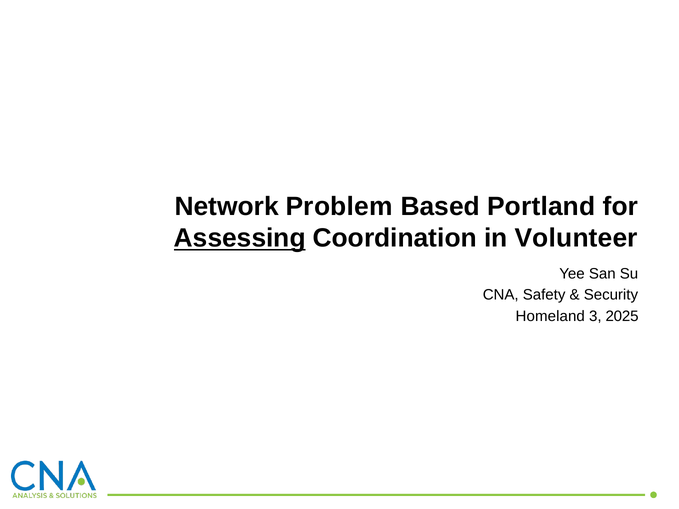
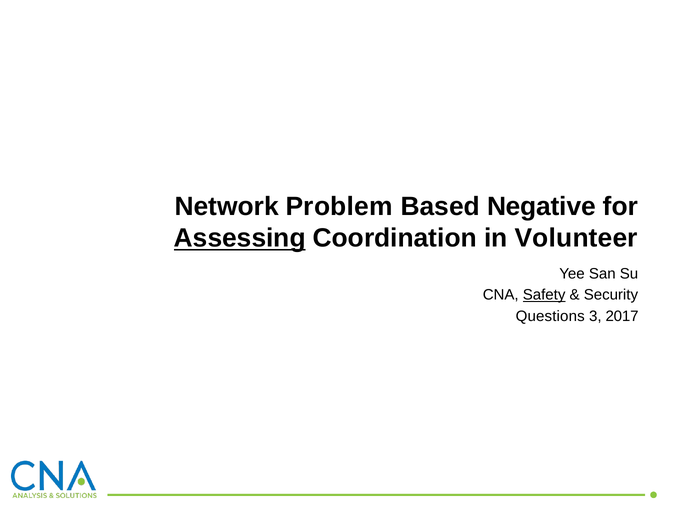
Portland: Portland -> Negative (541, 207)
Safety underline: none -> present (544, 295)
Homeland: Homeland -> Questions (550, 316)
2025: 2025 -> 2017 (622, 316)
